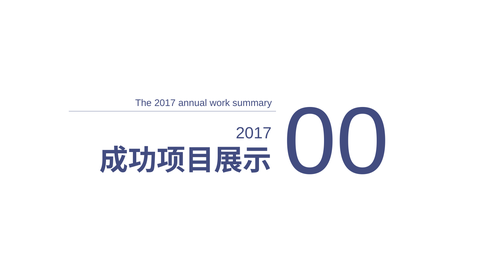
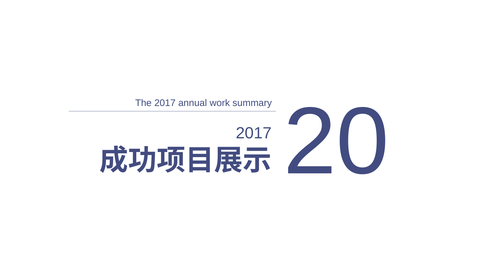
00: 00 -> 20 (336, 142)
